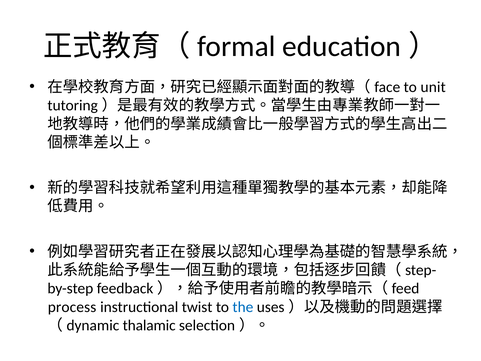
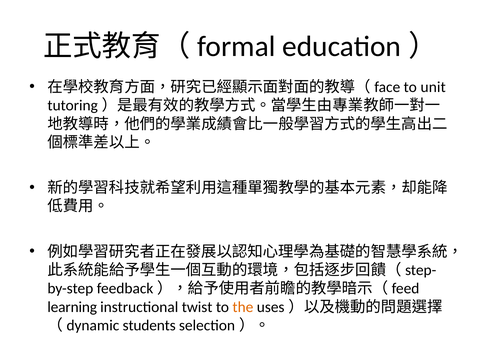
process: process -> learning (72, 307)
the colour: blue -> orange (243, 307)
thalamic: thalamic -> students (149, 325)
